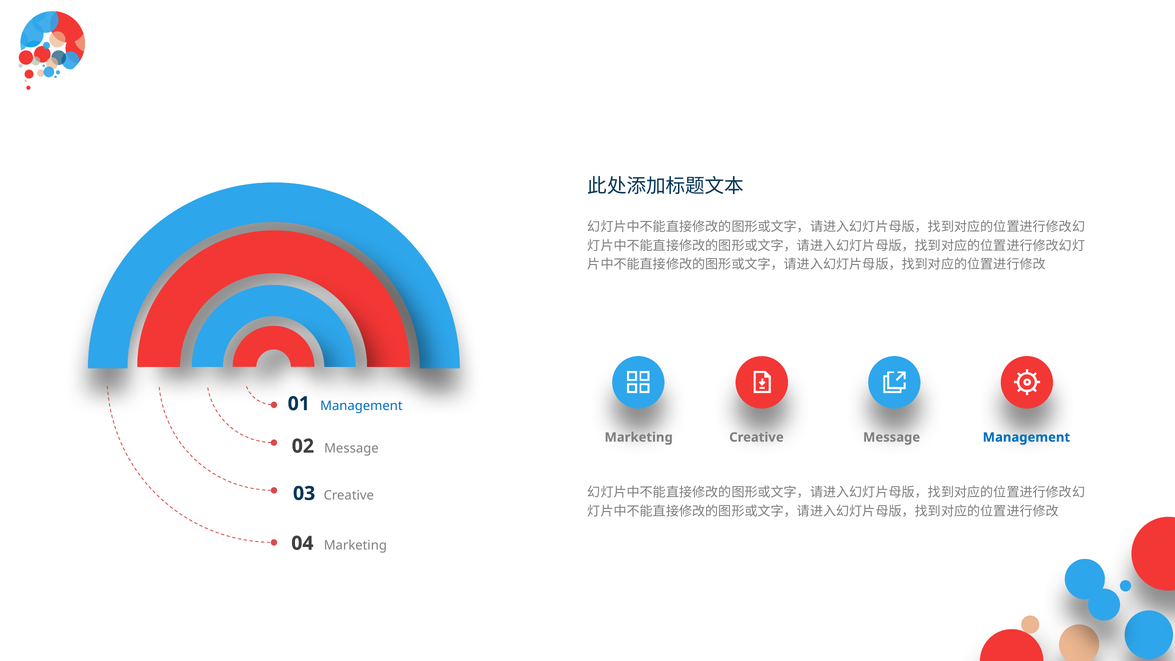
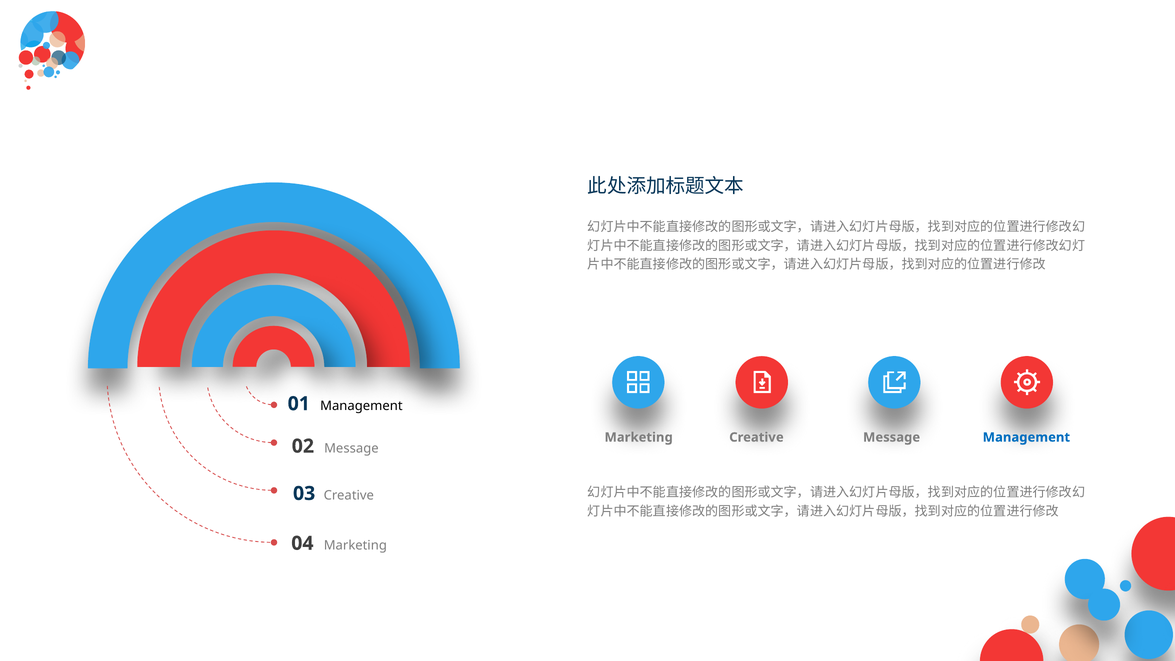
Management colour: blue -> black (361, 406)
